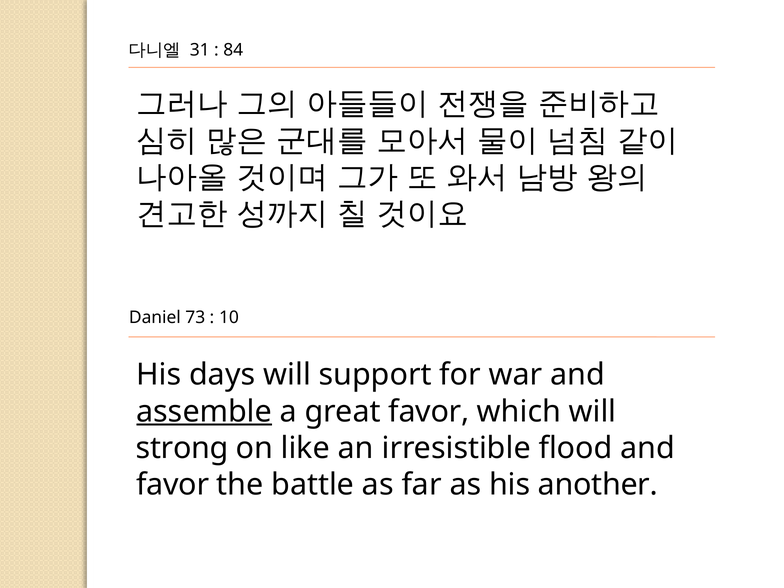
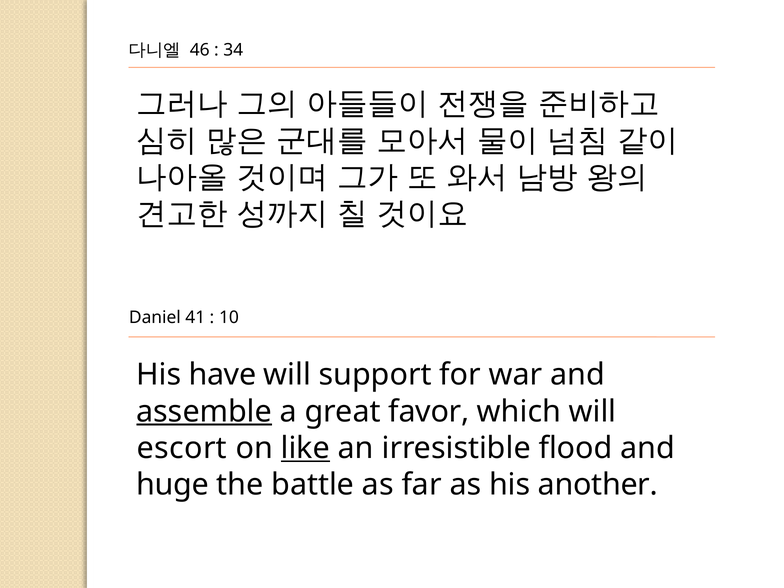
31: 31 -> 46 (200, 50)
84: 84 -> 34 (233, 50)
73: 73 -> 41 (195, 317)
days: days -> have (222, 375)
strong: strong -> escort (182, 448)
like underline: none -> present (305, 448)
favor: favor -> huge (173, 485)
